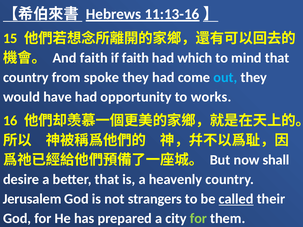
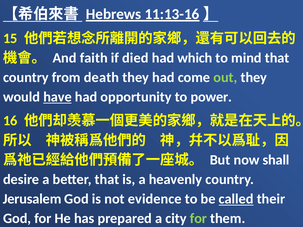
if faith: faith -> died (135, 58)
spoke: spoke -> death (101, 78)
out colour: light blue -> light green (225, 78)
have underline: none -> present (57, 97)
works: works -> power (211, 97)
strangers: strangers -> evidence (155, 199)
